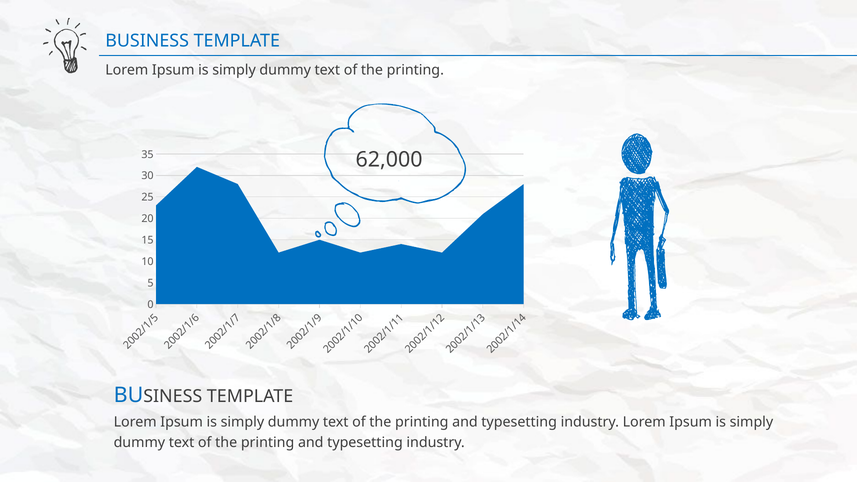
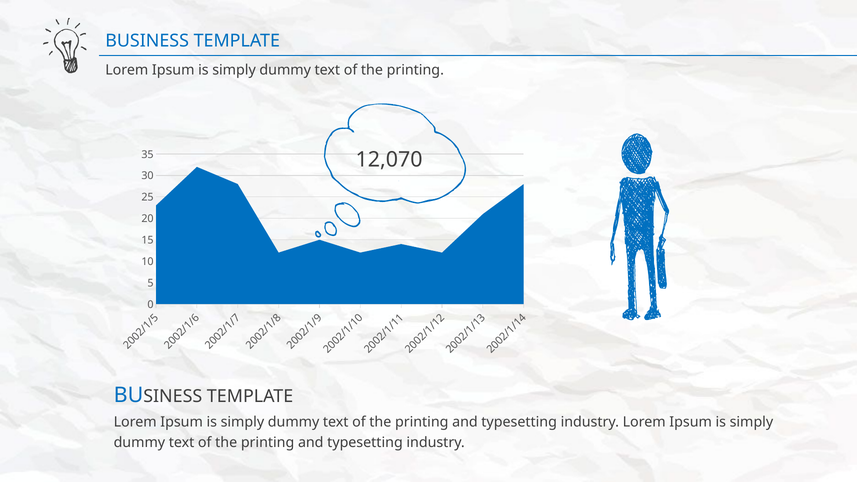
62,000: 62,000 -> 12,070 (389, 160)
